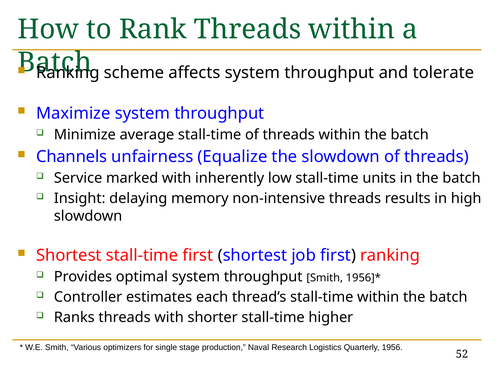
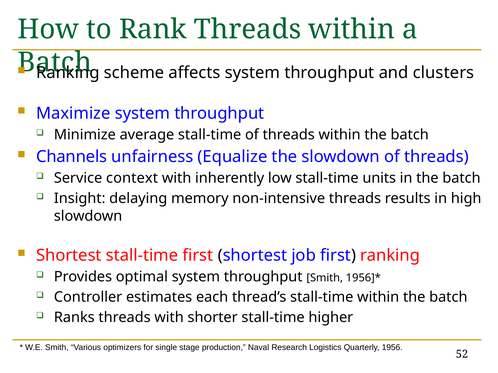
tolerate: tolerate -> clusters (444, 73)
marked: marked -> context (132, 178)
